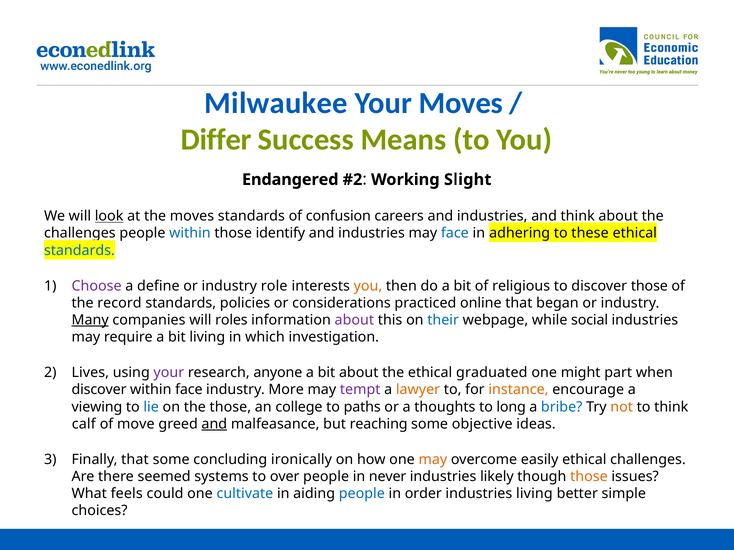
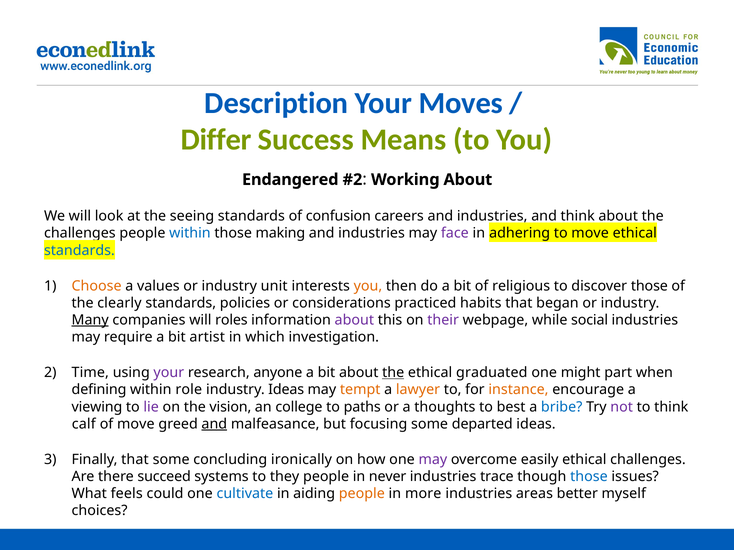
Milwaukee: Milwaukee -> Description (276, 103)
Working Slight: Slight -> About (468, 180)
look underline: present -> none (109, 216)
the moves: moves -> seeing (192, 216)
identify: identify -> making (280, 233)
face colour: blue -> purple (455, 233)
to these: these -> move (590, 233)
Choose colour: purple -> orange (97, 286)
define: define -> values (158, 286)
role: role -> unit (274, 286)
record: record -> clearly (119, 303)
online: online -> habits (481, 303)
their colour: blue -> purple (443, 320)
bit living: living -> artist (207, 337)
Lives: Lives -> Time (90, 373)
the underline: none -> present (393, 373)
discover: discover -> defining (99, 390)
within face: face -> role (189, 390)
industry More: More -> Ideas (286, 390)
tempt colour: purple -> orange (360, 390)
lie colour: blue -> purple (151, 407)
the those: those -> vision (230, 407)
long: long -> best (511, 407)
not colour: orange -> purple (622, 407)
reaching: reaching -> focusing (379, 424)
objective: objective -> departed (482, 424)
may colour: orange -> purple (433, 460)
seemed: seemed -> succeed (164, 477)
over: over -> they (285, 477)
likely: likely -> trace (497, 477)
those colour: orange -> blue (589, 477)
people colour: blue -> orange (362, 494)
order: order -> more (423, 494)
industries living: living -> areas (534, 494)
simple: simple -> myself (624, 494)
